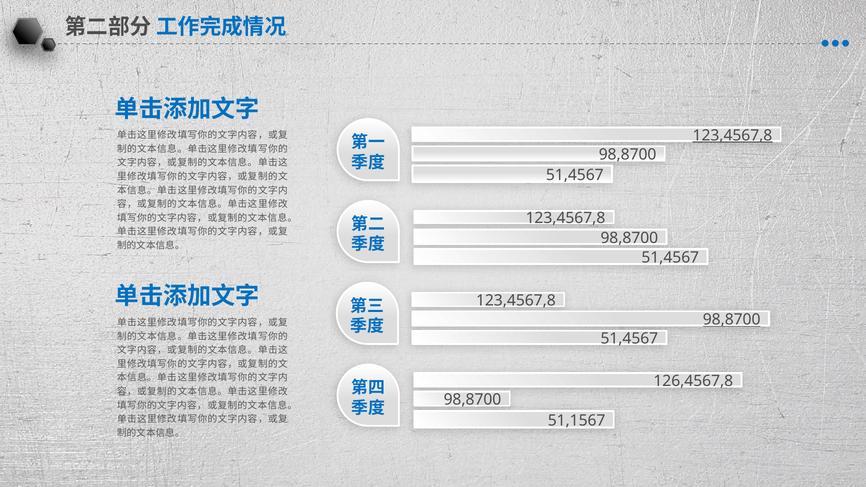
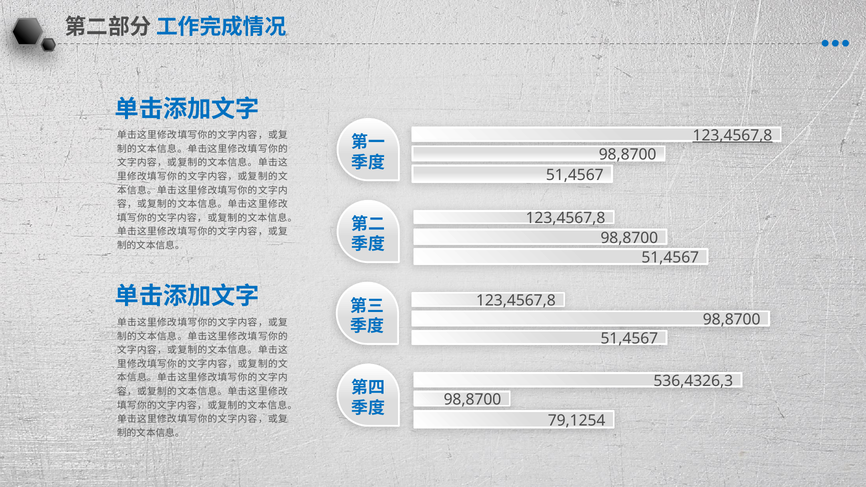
98,8700 underline: present -> none (732, 320)
126,4567,8: 126,4567,8 -> 536,4326,3 (693, 381)
51,1567: 51,1567 -> 79,1254 (577, 420)
